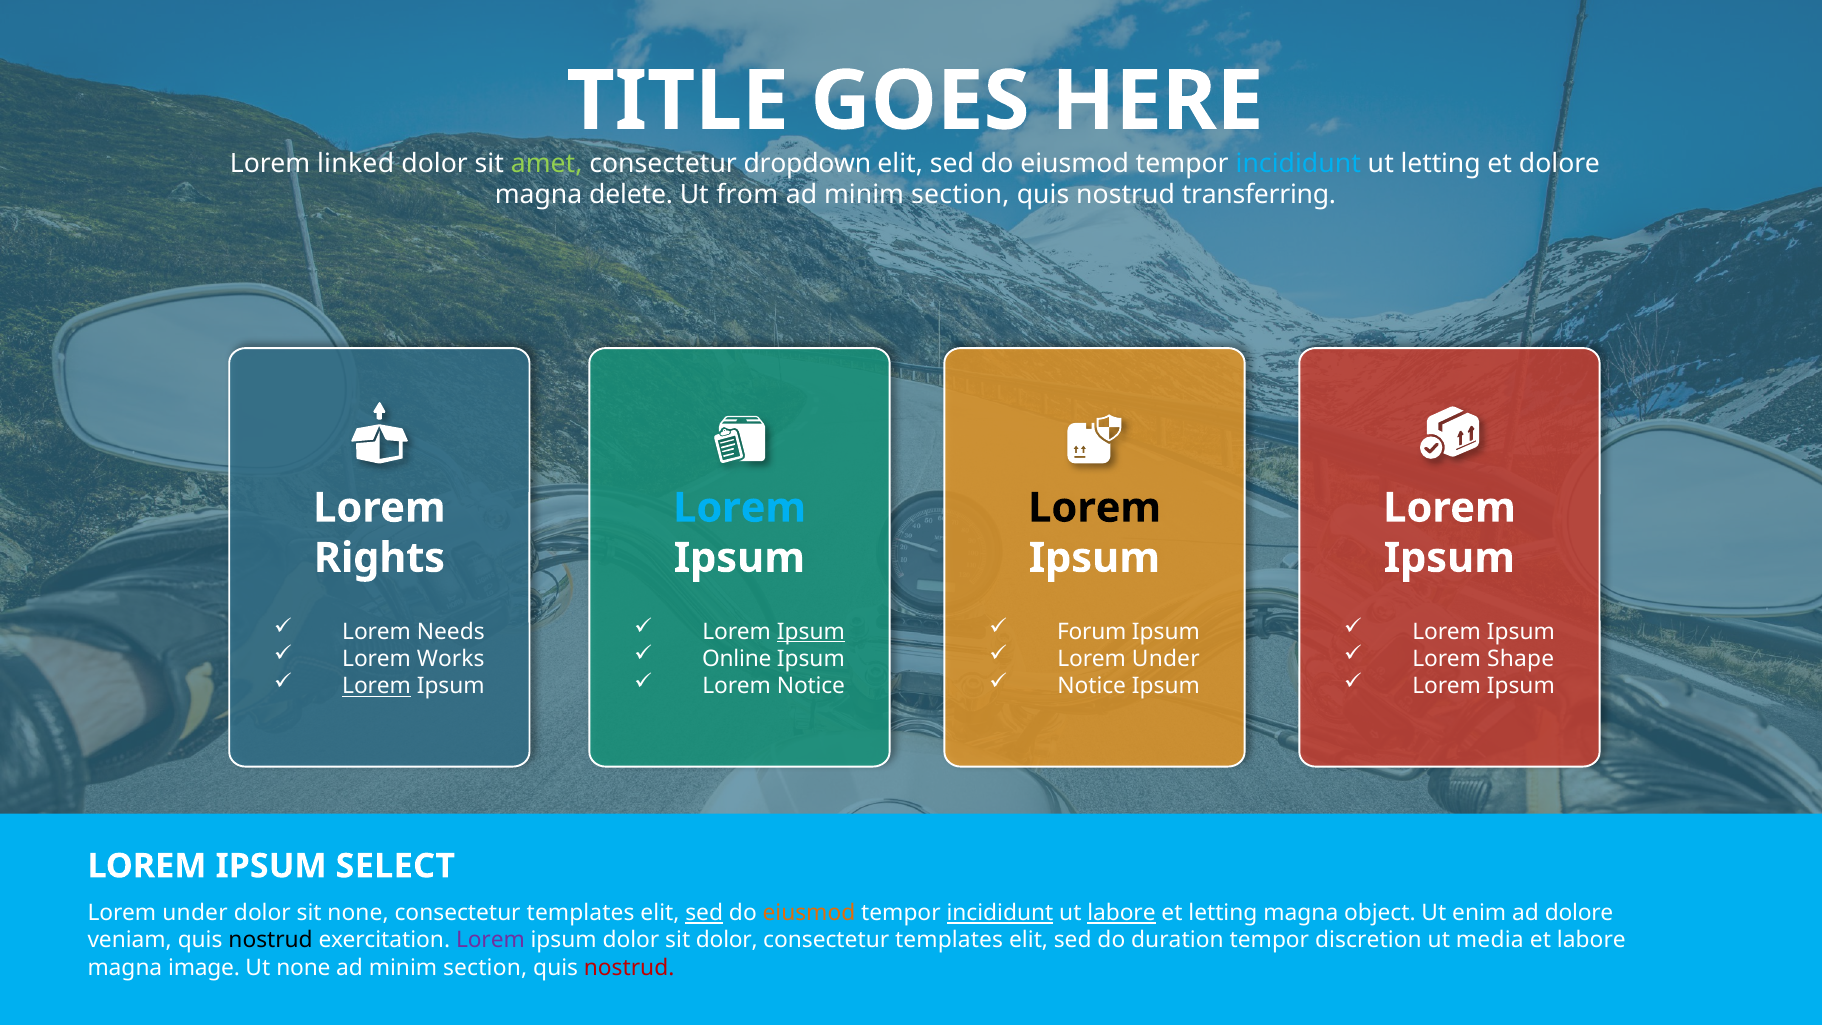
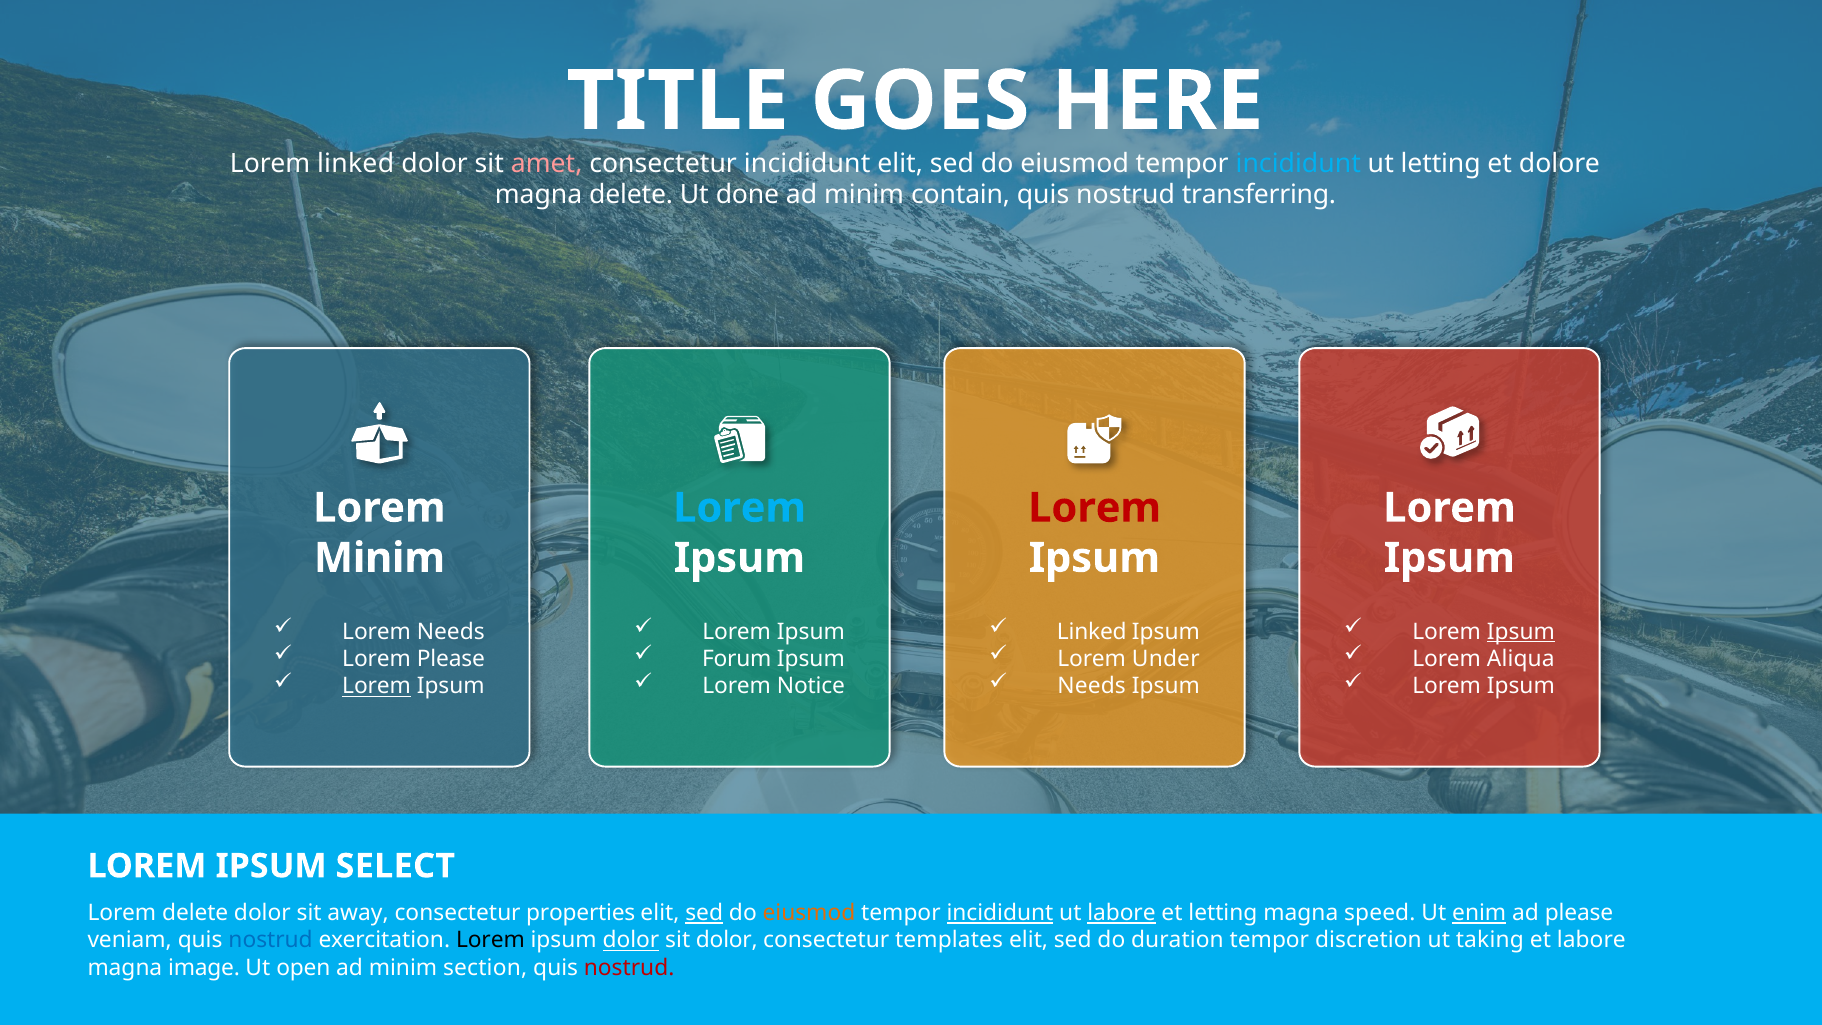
amet colour: light green -> pink (547, 163)
dropdown: dropdown -> incididunt (807, 163)
from: from -> done (747, 195)
section: section -> contain (961, 195)
Lorem colour: black -> red (1095, 508)
Rights: Rights -> Minim (379, 558)
Ipsum underline: present -> none (811, 632)
Forum: Forum -> Linked (1092, 632)
Ipsum underline: none -> present (1521, 632)
Lorem Works: Works -> Please (451, 659)
Online: Online -> Forum (737, 659)
Shape: Shape -> Aliqua (1521, 659)
Notice: Notice -> Needs (1092, 686)
under: under -> delete (195, 913)
sit none: none -> away (358, 913)
templates: templates -> properties (581, 913)
object: object -> speed (1380, 913)
enim underline: none -> present (1479, 913)
ad dolore: dolore -> please (1579, 913)
nostrud colour: black -> blue (271, 940)
Lorem colour: purple -> black (490, 940)
dolor underline: none -> present (631, 940)
media: media -> taking (1490, 940)
Ut none: none -> open (303, 968)
